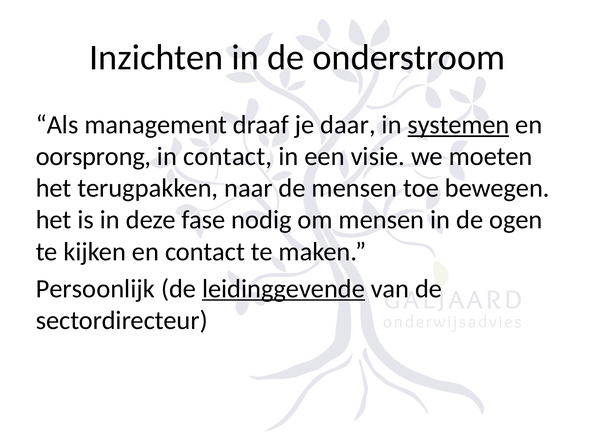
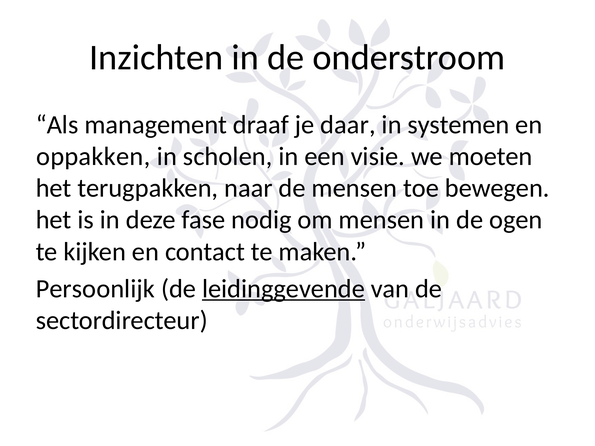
systemen underline: present -> none (458, 125)
oorsprong: oorsprong -> oppakken (93, 157)
in contact: contact -> scholen (228, 157)
